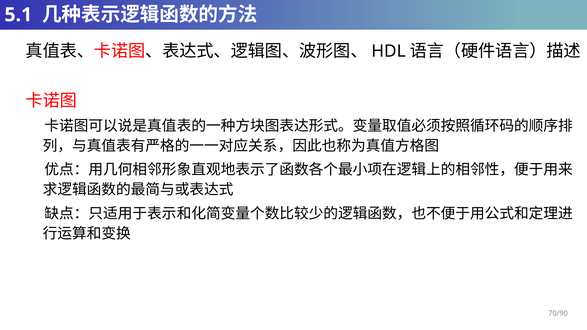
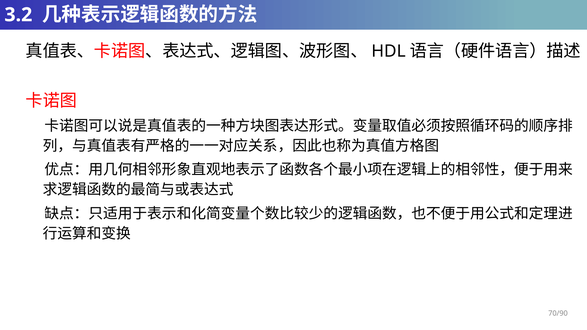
5.1: 5.1 -> 3.2 (18, 15)
